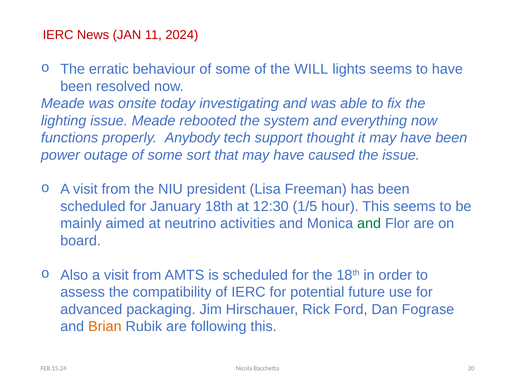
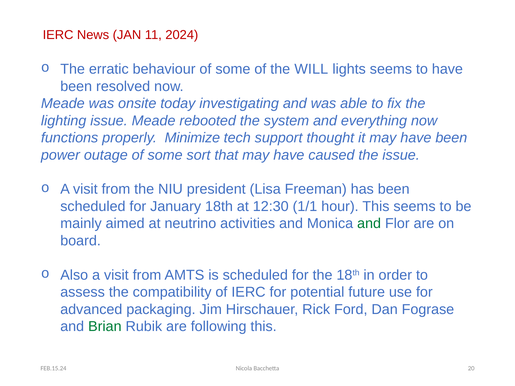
Anybody: Anybody -> Minimize (192, 138)
1/5: 1/5 -> 1/1 (305, 207)
Brian colour: orange -> green (105, 327)
